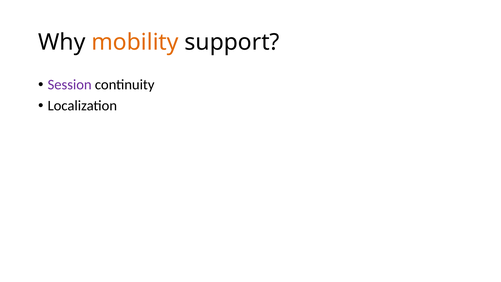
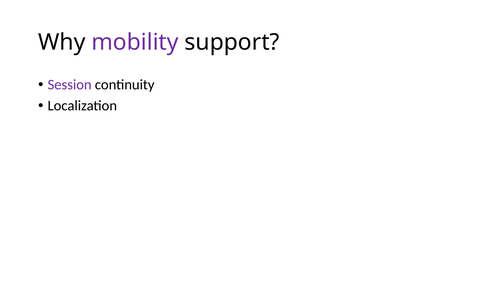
mobility colour: orange -> purple (135, 42)
